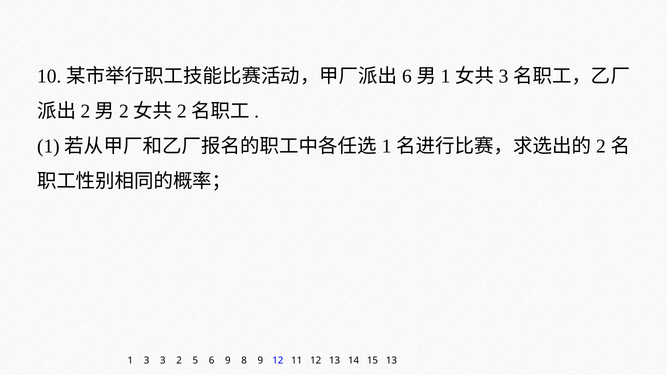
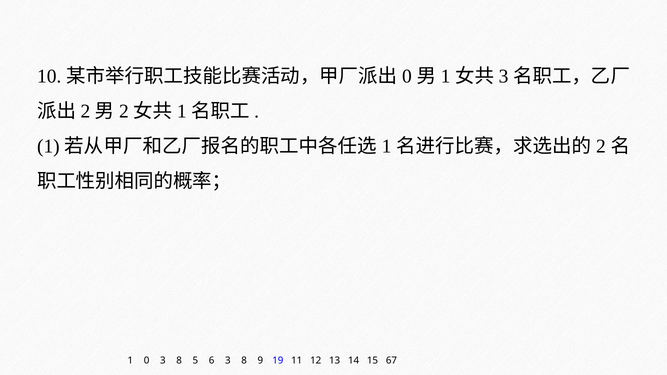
6: 6 -> 0 (407, 76)
2: 2 -> 1 (182, 111)
1 3: 3 -> 0 (147, 361)
2: 2 -> 8 (179, 361)
6 9: 9 -> 3 (228, 361)
9 12: 12 -> 19 (278, 361)
15 13: 13 -> 67 (391, 361)
